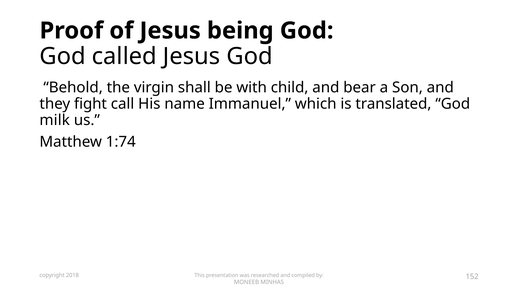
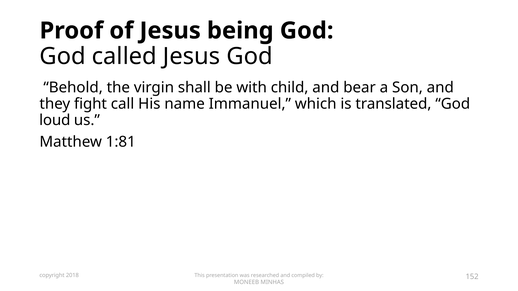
milk: milk -> loud (55, 120)
1:74: 1:74 -> 1:81 (121, 142)
